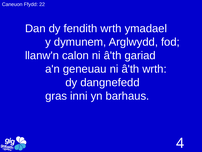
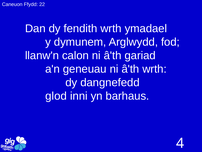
gras: gras -> glod (56, 96)
